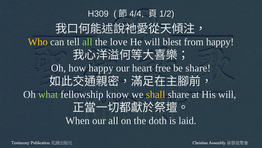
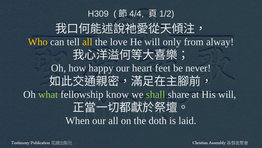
all colour: light green -> yellow (87, 42)
blest: blest -> only (172, 42)
from happy: happy -> alway (220, 42)
free: free -> feet (163, 68)
be share: share -> never (198, 68)
shall colour: yellow -> light green (156, 94)
